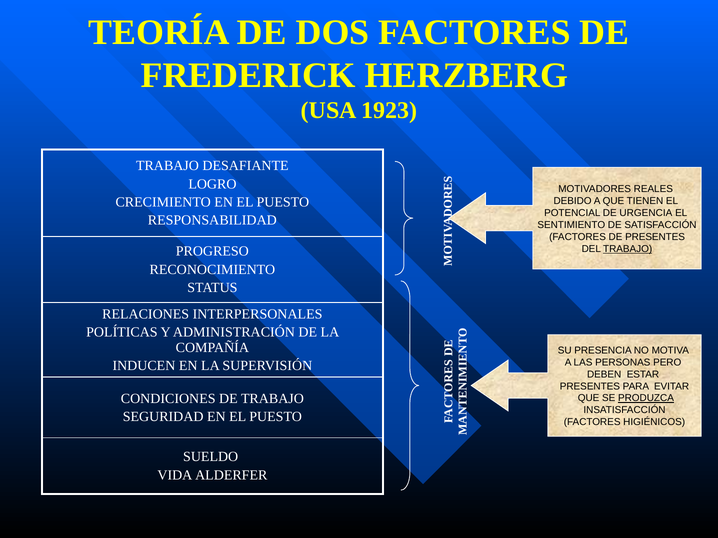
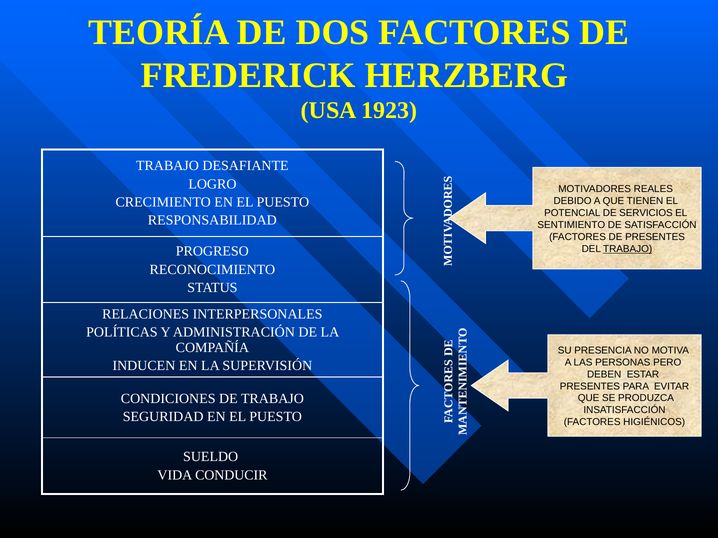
URGENCIA: URGENCIA -> SERVICIOS (646, 213)
PRODUZCA underline: present -> none (646, 399)
ALDERFER: ALDERFER -> CONDUCIR (231, 476)
